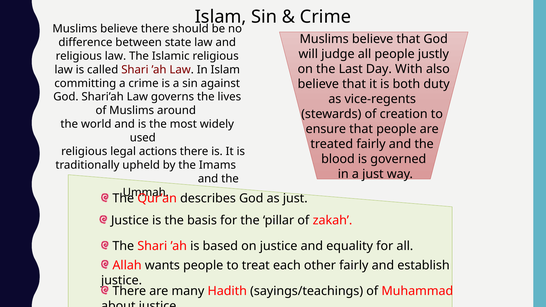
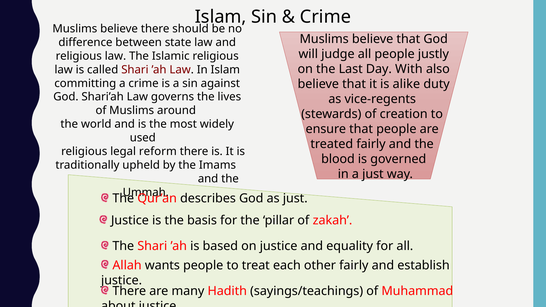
both: both -> alike (406, 84)
actions: actions -> reform (158, 152)
